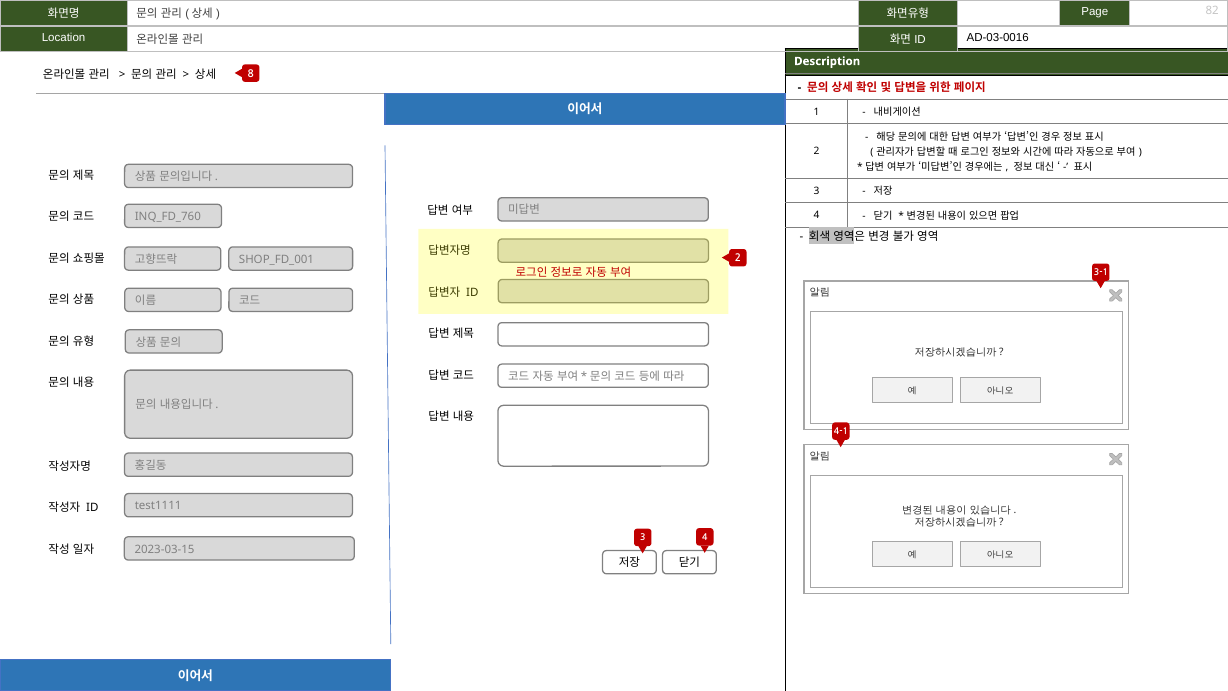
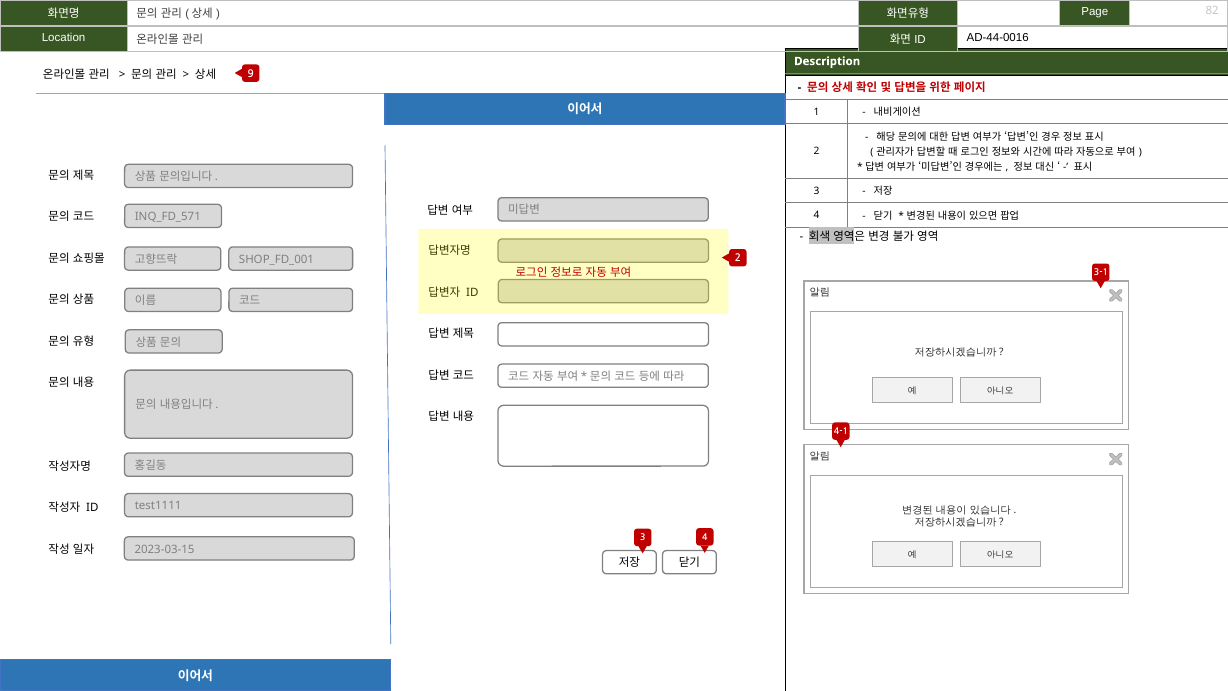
AD-03-0016: AD-03-0016 -> AD-44-0016 (998, 37)
8: 8 -> 9 (251, 74)
INQ_FD_760: INQ_FD_760 -> INQ_FD_571 (168, 217)
